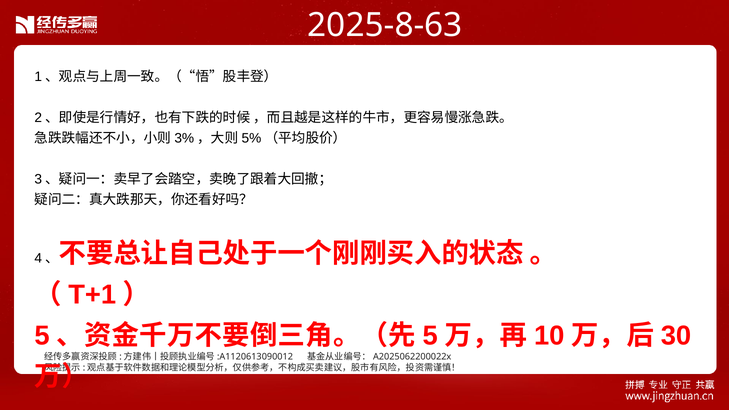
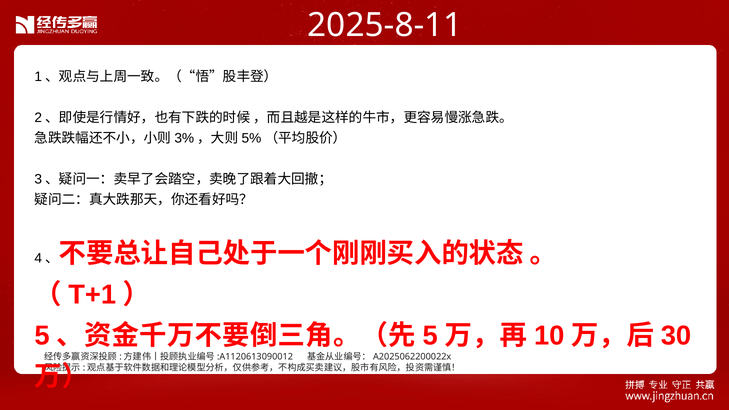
2025-8-63: 2025-8-63 -> 2025-8-11 (385, 25)
